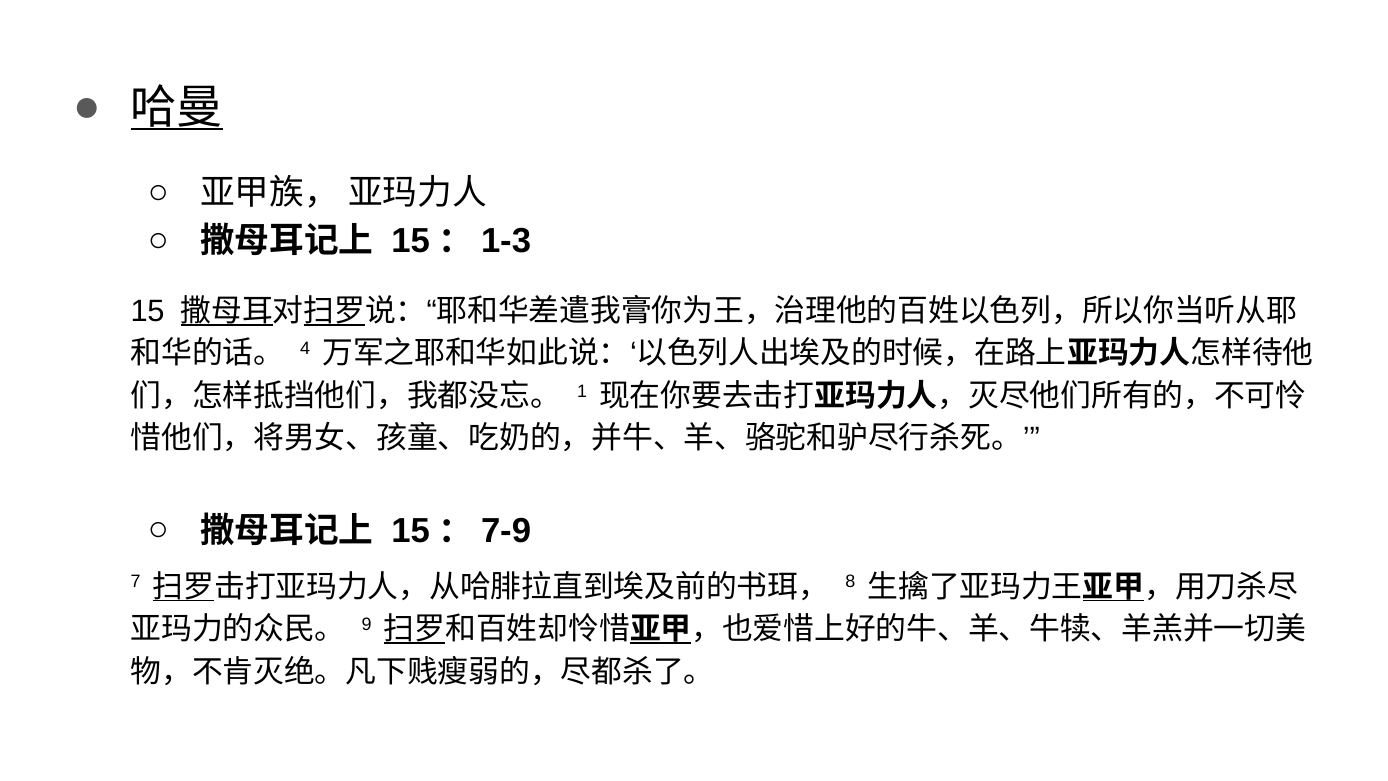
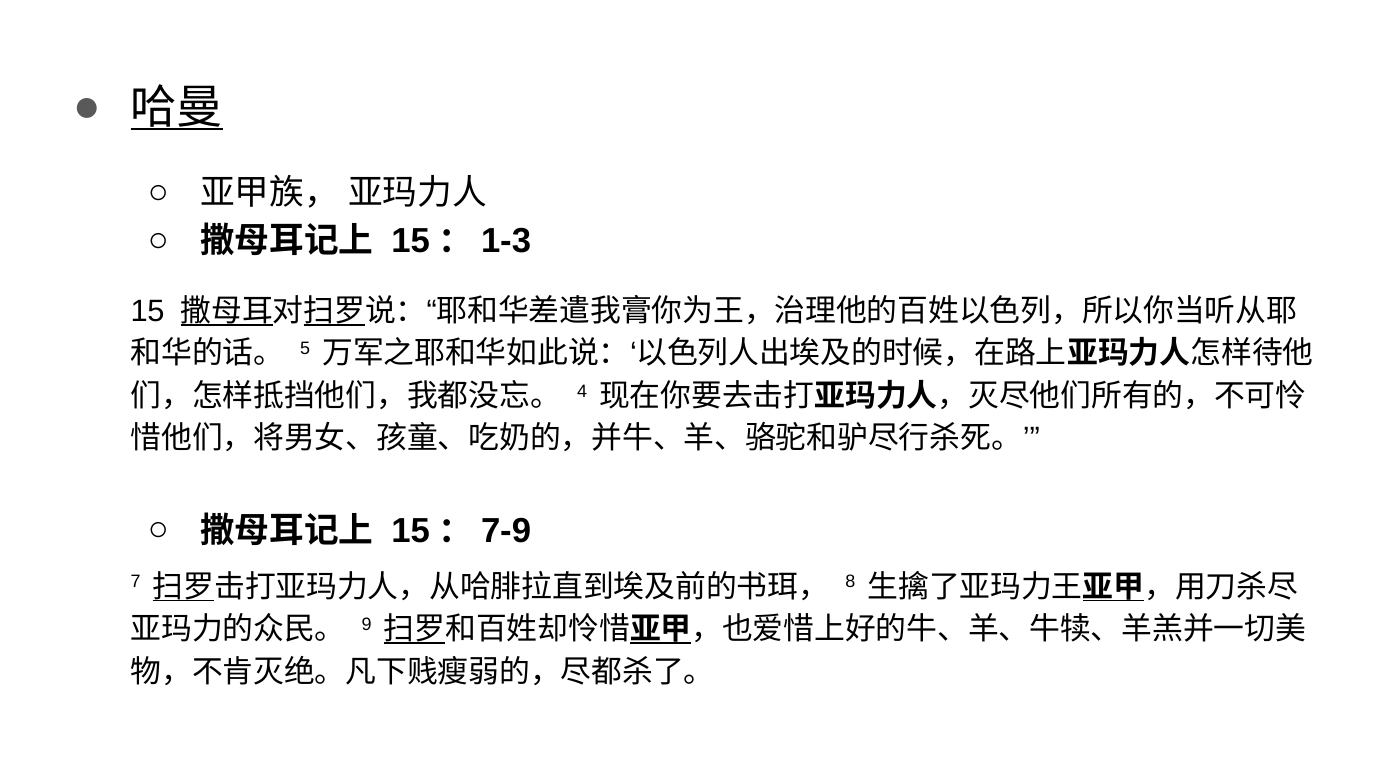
4: 4 -> 5 (305, 348)
1: 1 -> 4 (582, 391)
